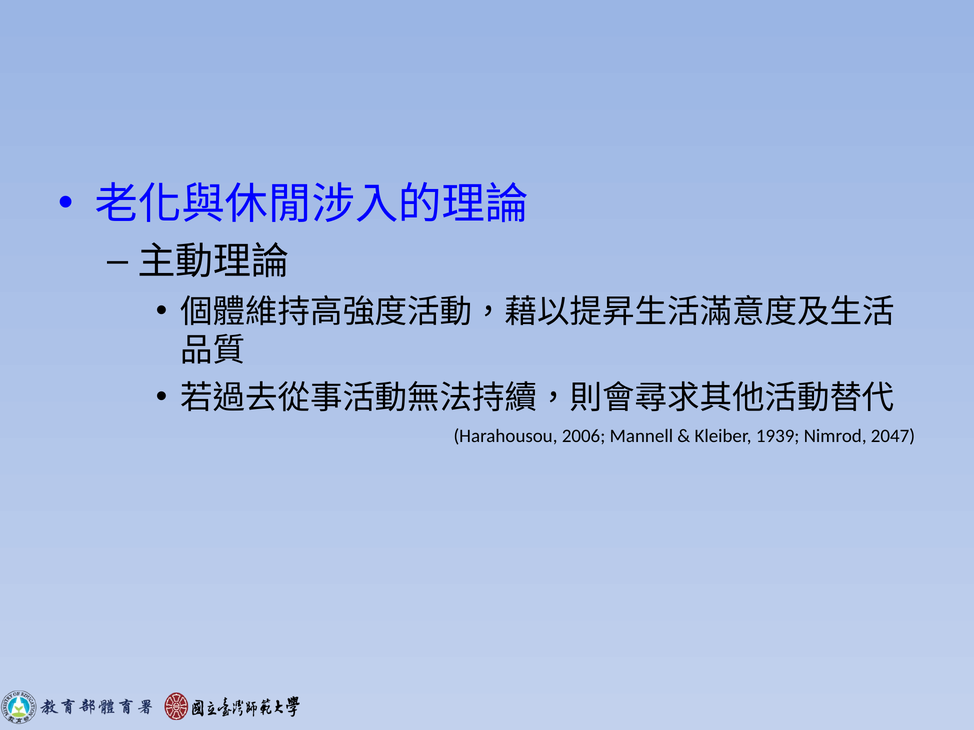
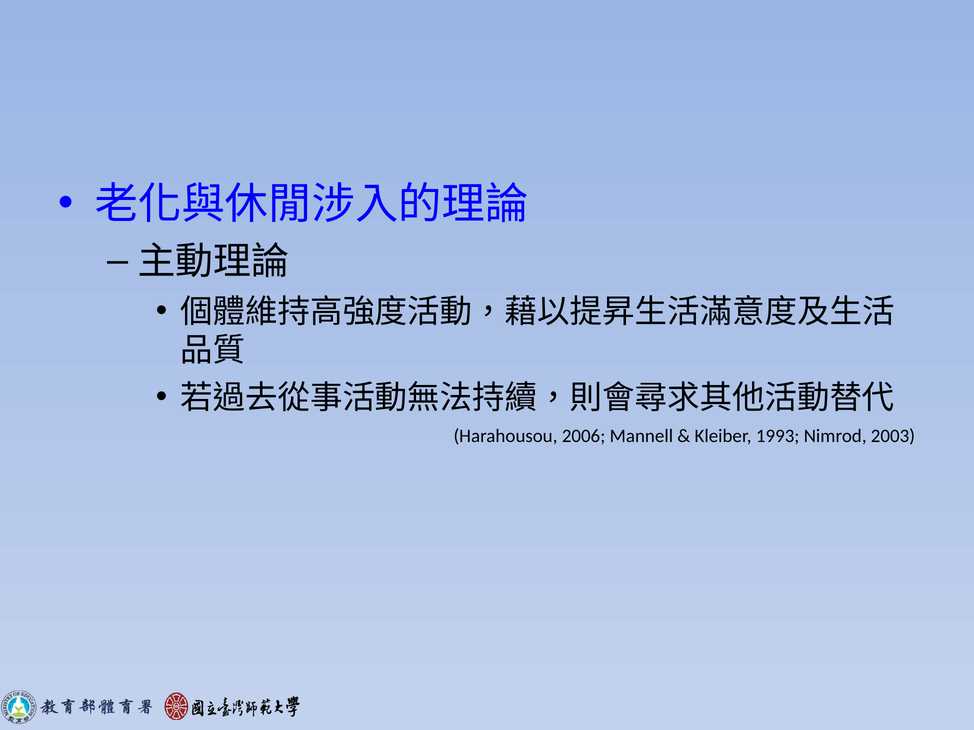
1939: 1939 -> 1993 (778, 436)
2047: 2047 -> 2003 (893, 436)
